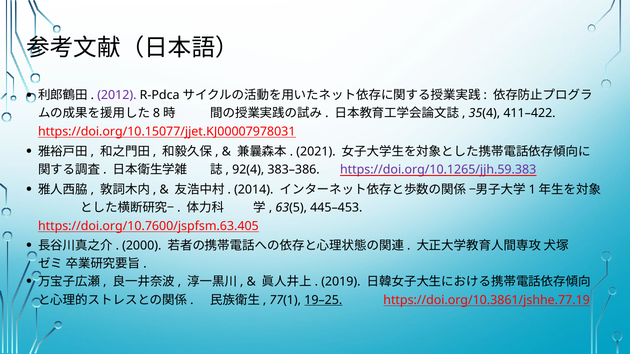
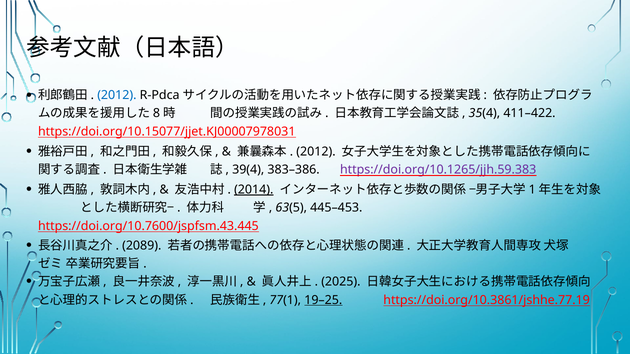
2012 colour: purple -> blue (117, 95)
2021: 2021 -> 2012 (316, 152)
92(4: 92(4 -> 39(4 (248, 170)
2014 underline: none -> present (254, 190)
https://doi.org/10.7600/jspfsm.63.405: https://doi.org/10.7600/jspfsm.63.405 -> https://doi.org/10.7600/jspfsm.43.445 (148, 226)
2000: 2000 -> 2089 (142, 246)
2019: 2019 -> 2025 (341, 282)
